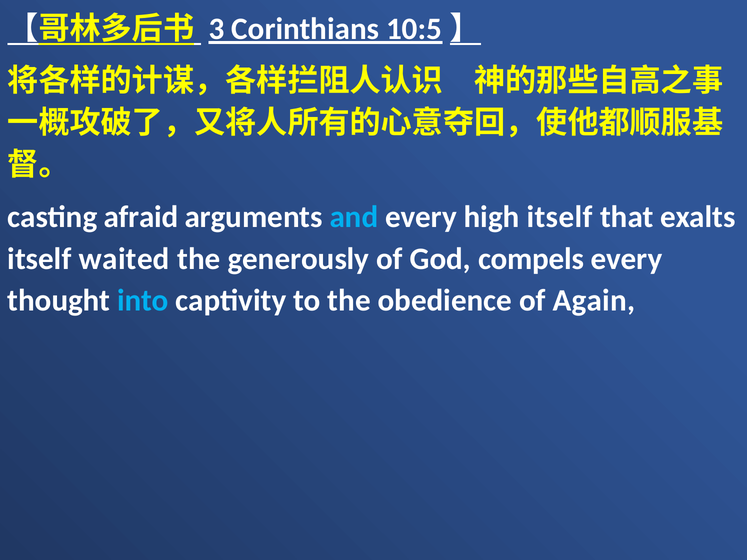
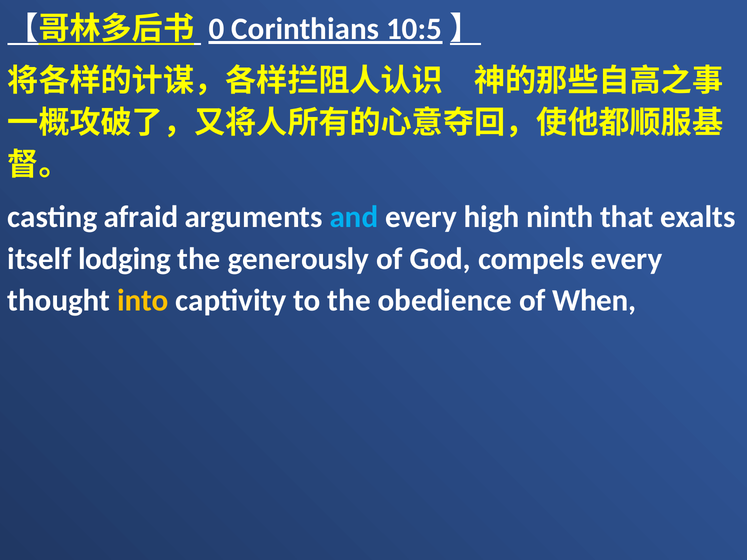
3: 3 -> 0 (217, 29)
high itself: itself -> ninth (560, 217)
waited: waited -> lodging (125, 259)
into colour: light blue -> yellow (143, 301)
Again: Again -> When (594, 301)
